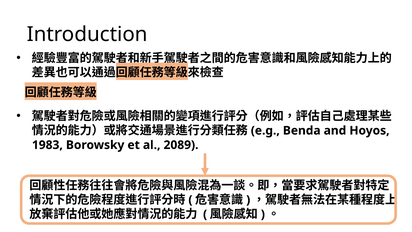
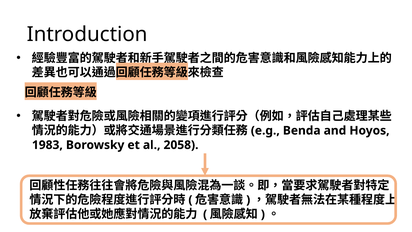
2089: 2089 -> 2058 (181, 145)
